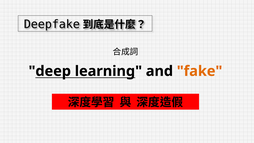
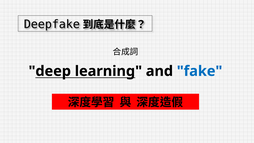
fake colour: orange -> blue (200, 71)
